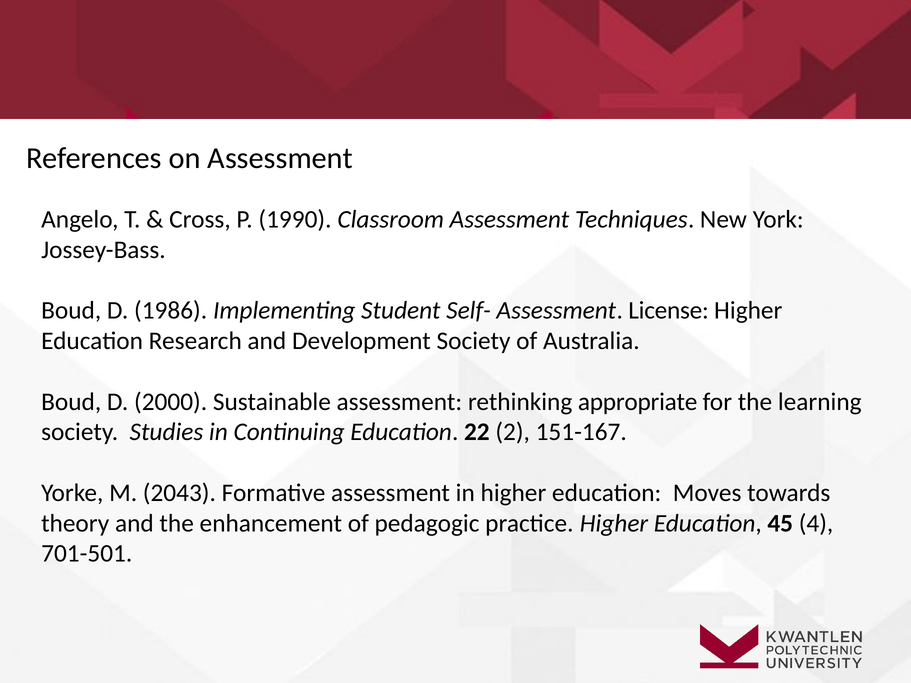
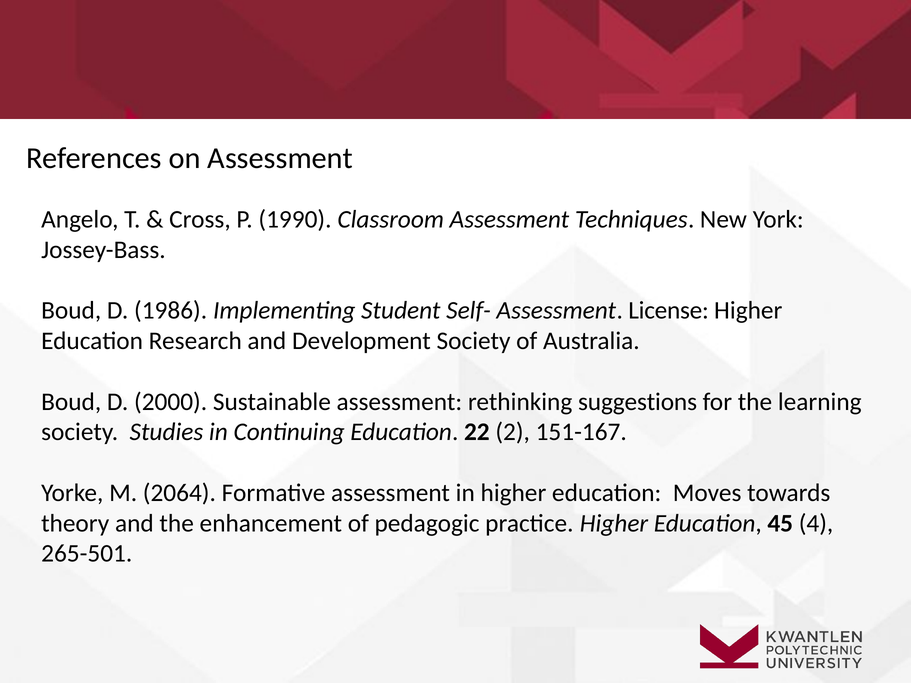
appropriate: appropriate -> suggestions (638, 402)
2043: 2043 -> 2064 (179, 493)
701-501: 701-501 -> 265-501 (87, 554)
